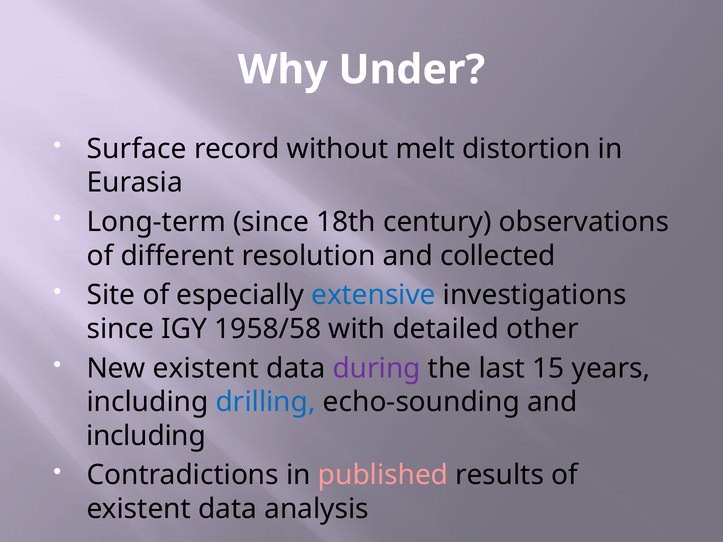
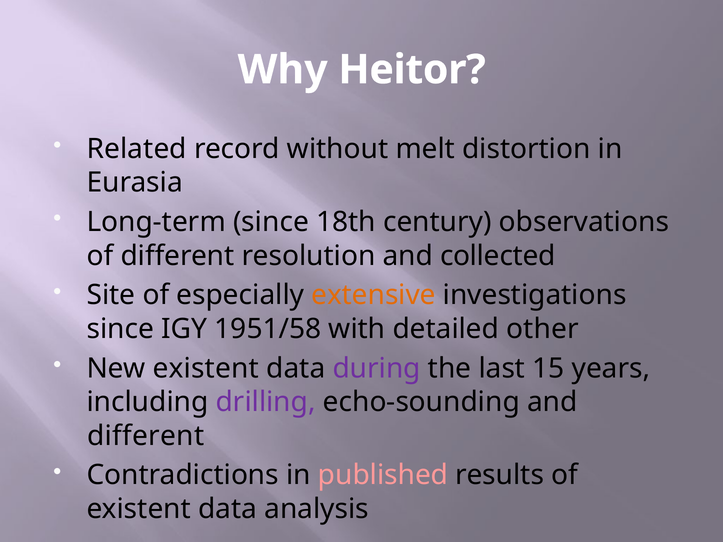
Under: Under -> Heitor (412, 70)
Surface: Surface -> Related (137, 149)
extensive colour: blue -> orange (373, 295)
1958/58: 1958/58 -> 1951/58 (268, 329)
drilling colour: blue -> purple (266, 402)
including: including -> different (146, 436)
